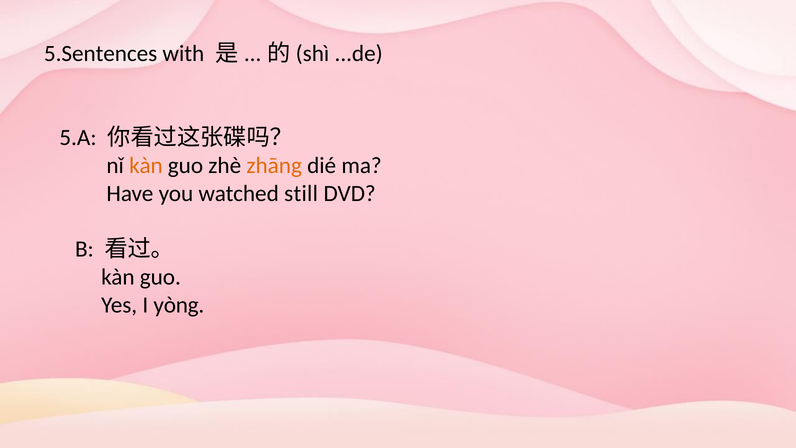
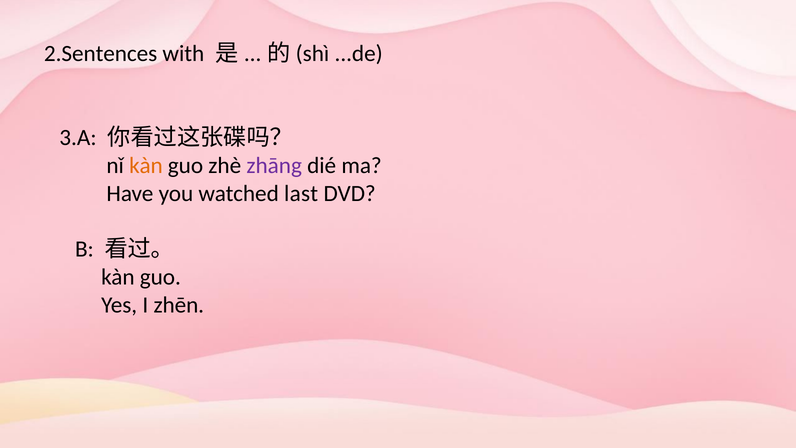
5.Sentences: 5.Sentences -> 2.Sentences (101, 54)
5.A: 5.A -> 3.A (78, 138)
zhāng colour: orange -> purple (274, 165)
still: still -> last (301, 193)
yòng: yòng -> zhēn (179, 305)
